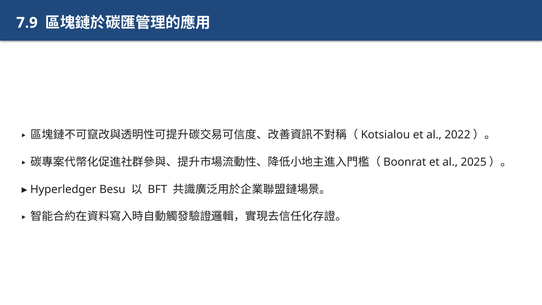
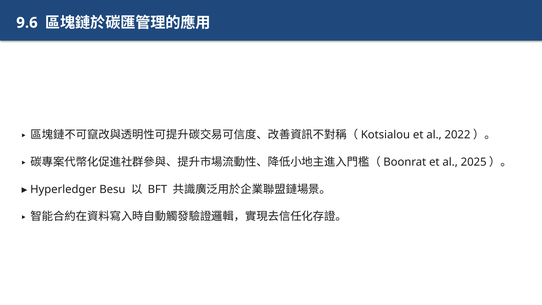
7.9: 7.9 -> 9.6 (27, 23)
